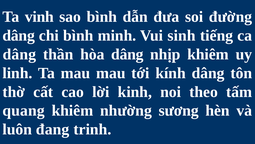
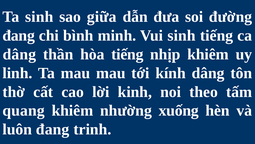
Ta vinh: vinh -> sinh (39, 17)
sao bình: bình -> giữa (102, 17)
dâng: dâng -> đang (19, 35)
hòa dâng: dâng -> tiếng (127, 54)
sương: sương -> xuống (179, 110)
